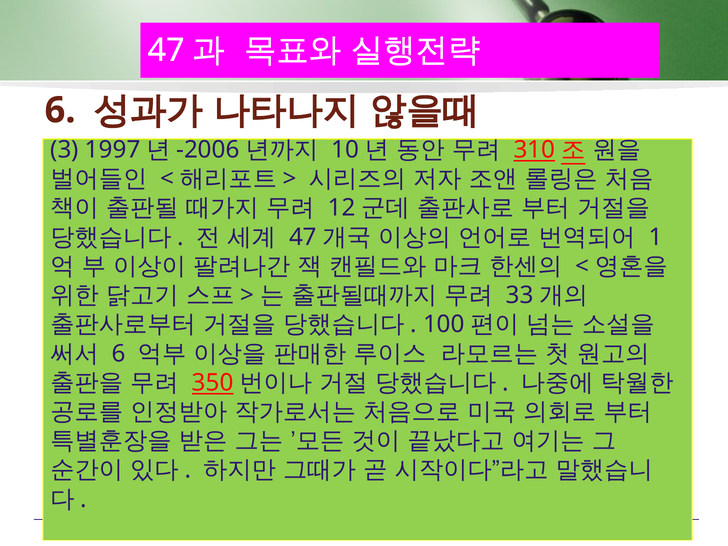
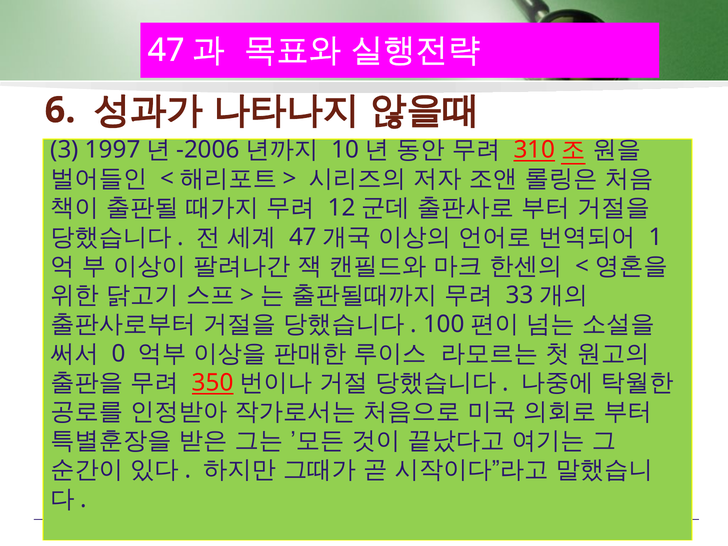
6: 6 -> 0 (119, 353)
